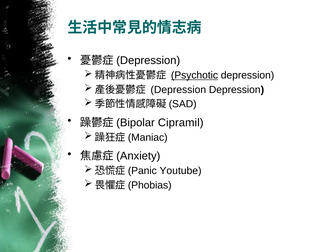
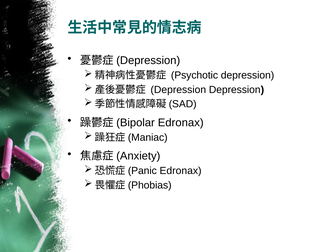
Psychotic underline: present -> none (195, 75)
Cipramil: Cipramil -> Edronax (181, 122)
Youtube: Youtube -> Edronax (181, 170)
